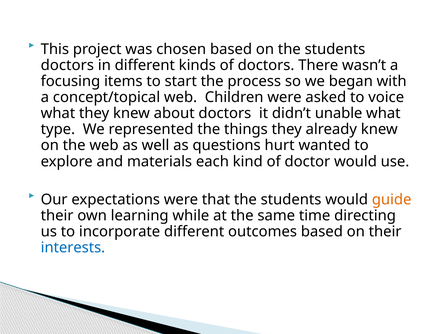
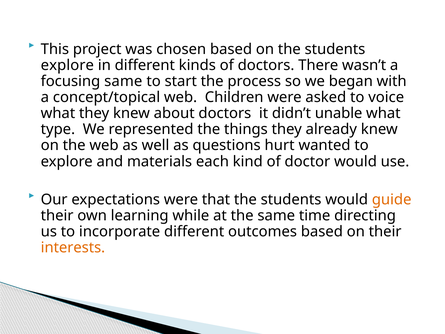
doctors: doctors -> explore (67, 65)
focusing items: items -> same (123, 81)
interests colour: blue -> orange (73, 248)
